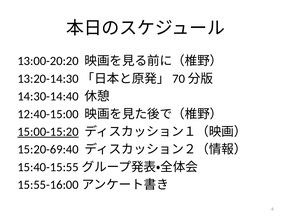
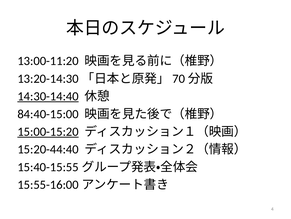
13:00-20:20: 13:00-20:20 -> 13:00-11:20 (48, 61)
14:30-14:40 underline: none -> present (48, 96)
12:40-15:00: 12:40-15:00 -> 84:40-15:00 (48, 114)
15:20-69:40: 15:20-69:40 -> 15:20-44:40 (48, 149)
